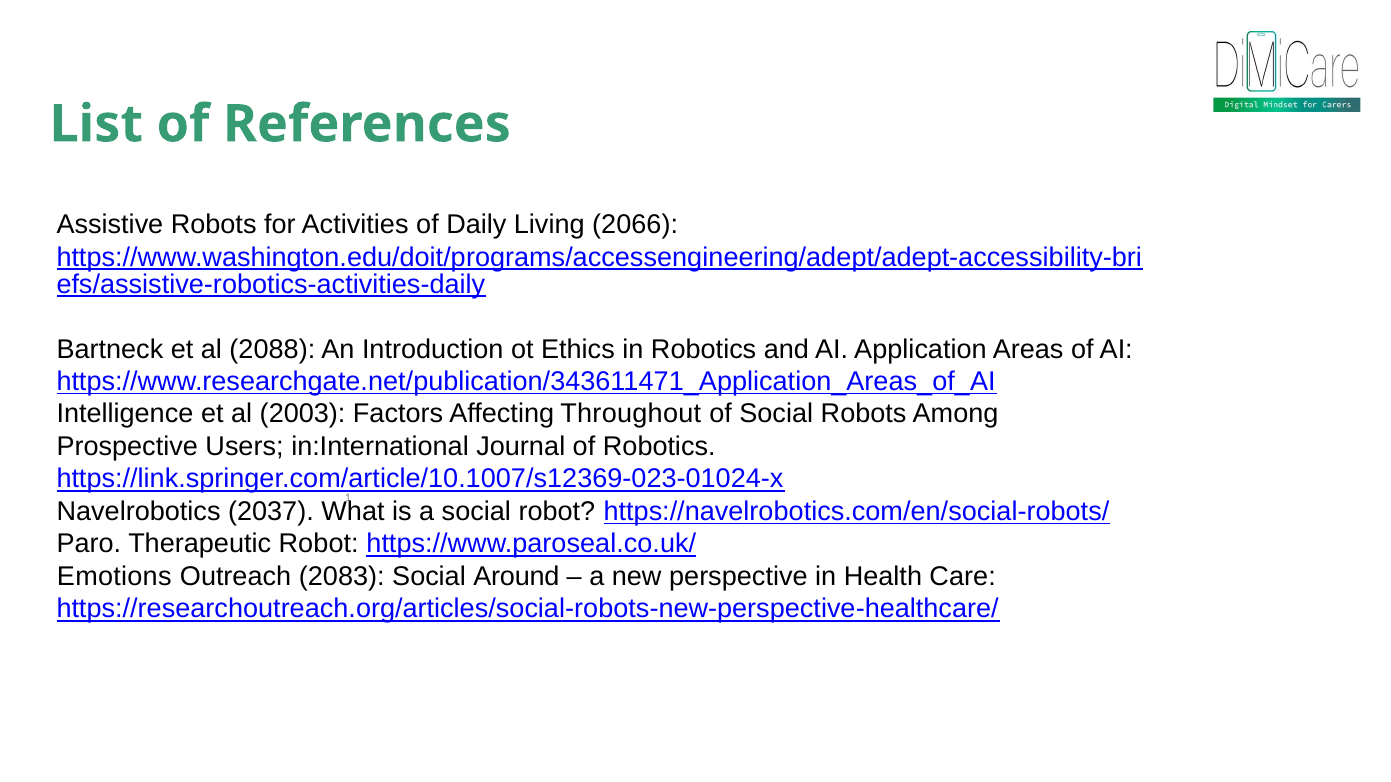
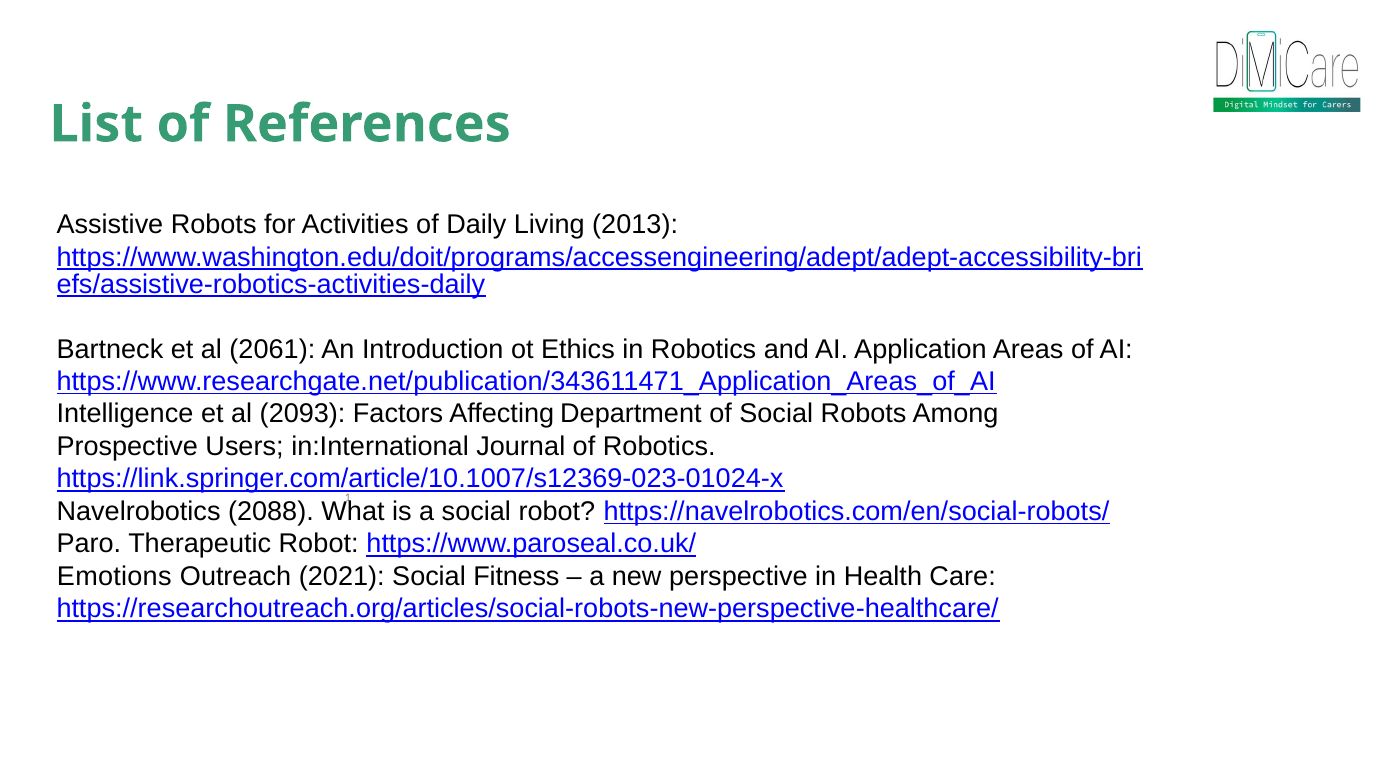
2066: 2066 -> 2013 (635, 225)
2088: 2088 -> 2061 (272, 349)
2003: 2003 -> 2093 (303, 414)
Throughout: Throughout -> Department (631, 414)
2037: 2037 -> 2088 (271, 512)
2083: 2083 -> 2021 (342, 577)
Around: Around -> Fitness (516, 577)
